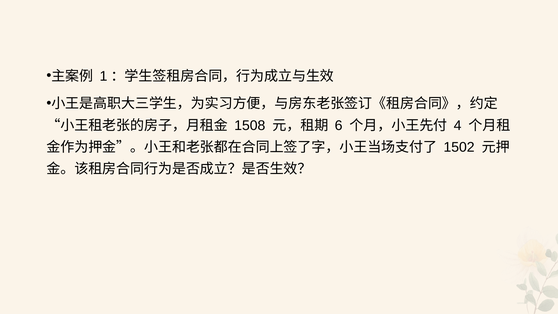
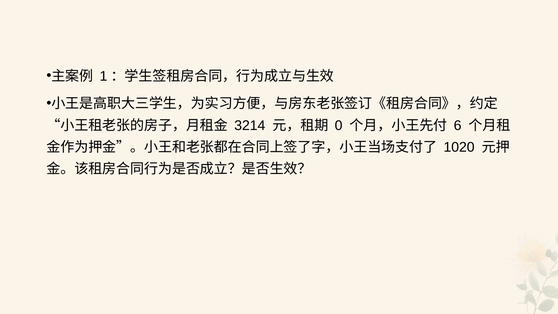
1508: 1508 -> 3214 (250, 125)
6: 6 -> 0 (339, 125)
4: 4 -> 6 (458, 125)
1502: 1502 -> 1020 (459, 147)
